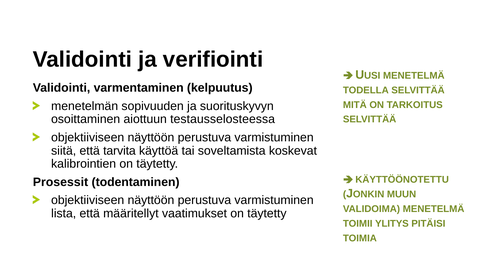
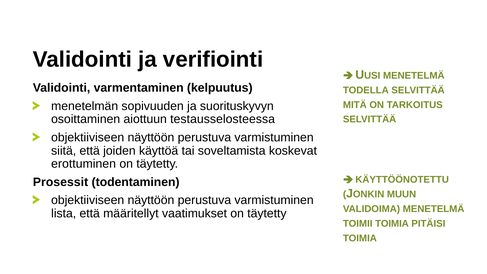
tarvita: tarvita -> joiden (119, 151)
kalibrointien: kalibrointien -> erottuminen (84, 164)
TOIMII YLITYS: YLITYS -> TOIMIA (392, 224)
